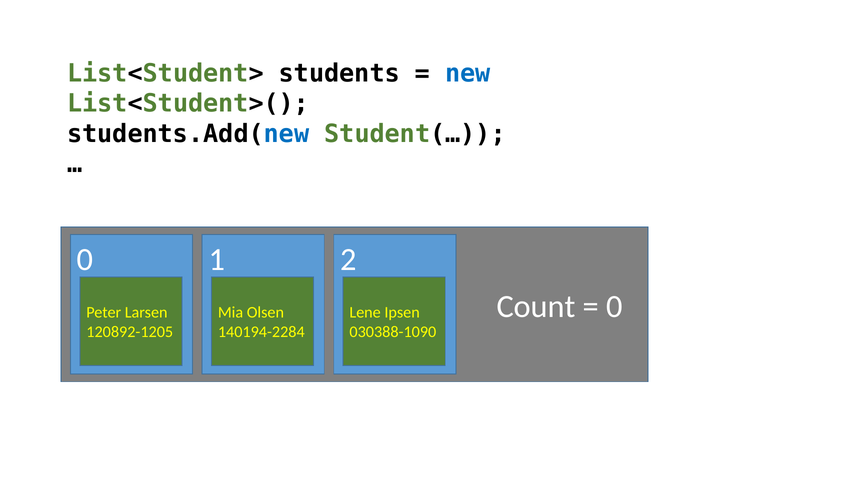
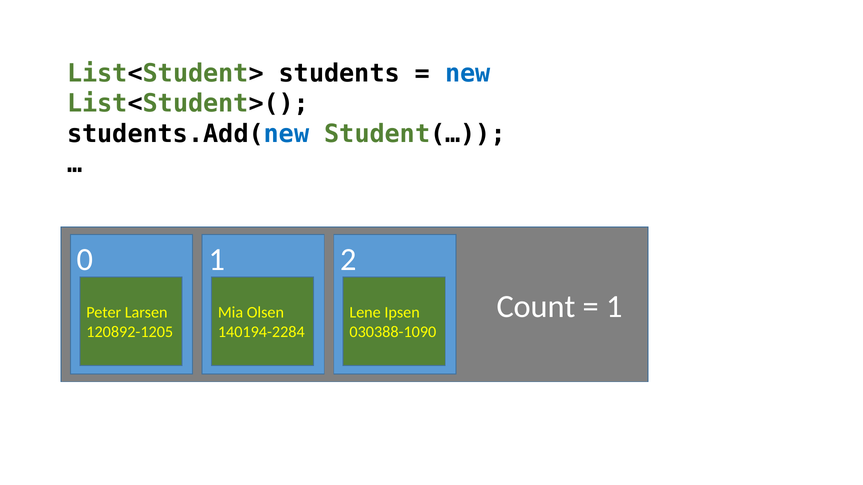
0: 0 -> 1 (614, 307)
